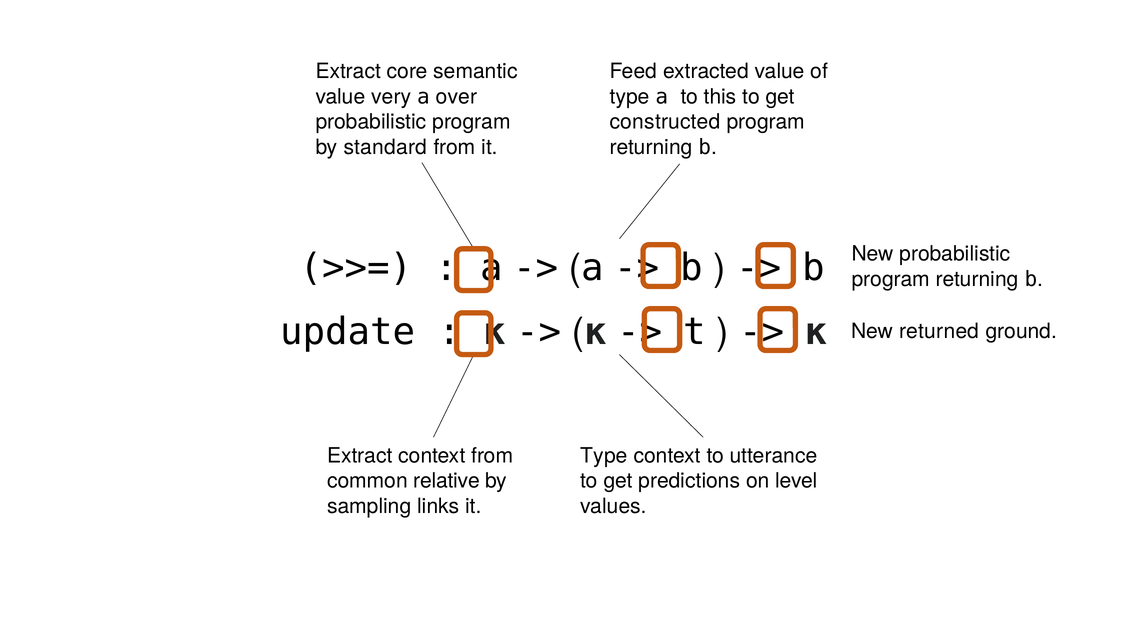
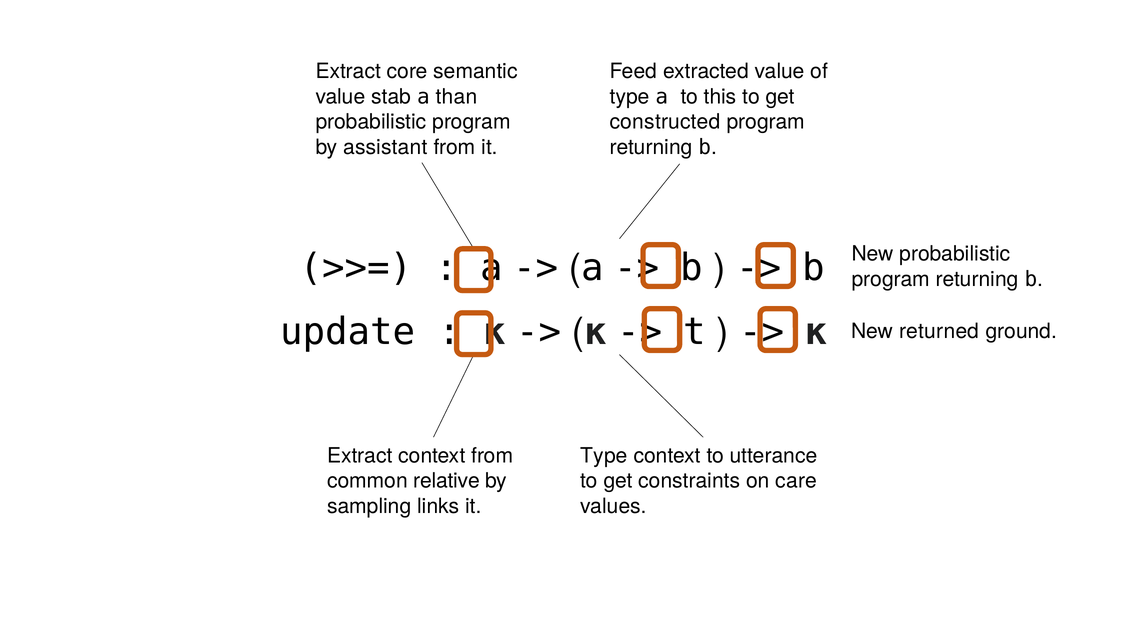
very: very -> stab (391, 97)
over: over -> than (456, 97)
standard: standard -> assistant (385, 147)
predictions: predictions -> constraints (689, 481)
level: level -> care (796, 481)
